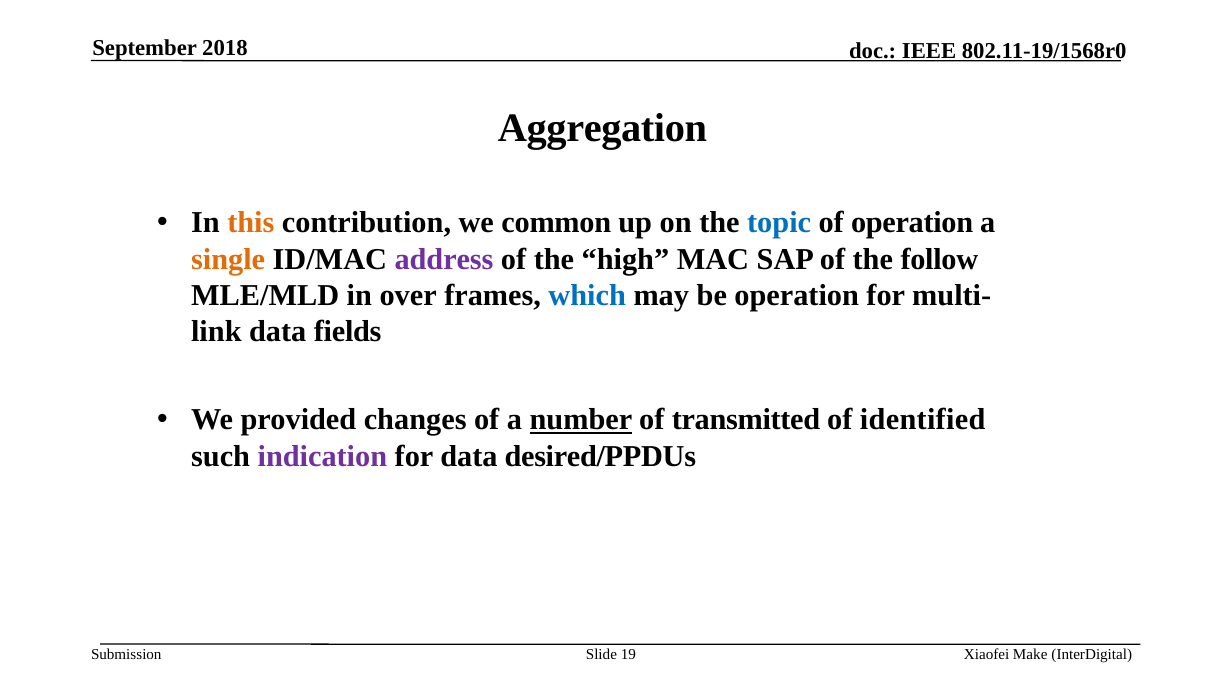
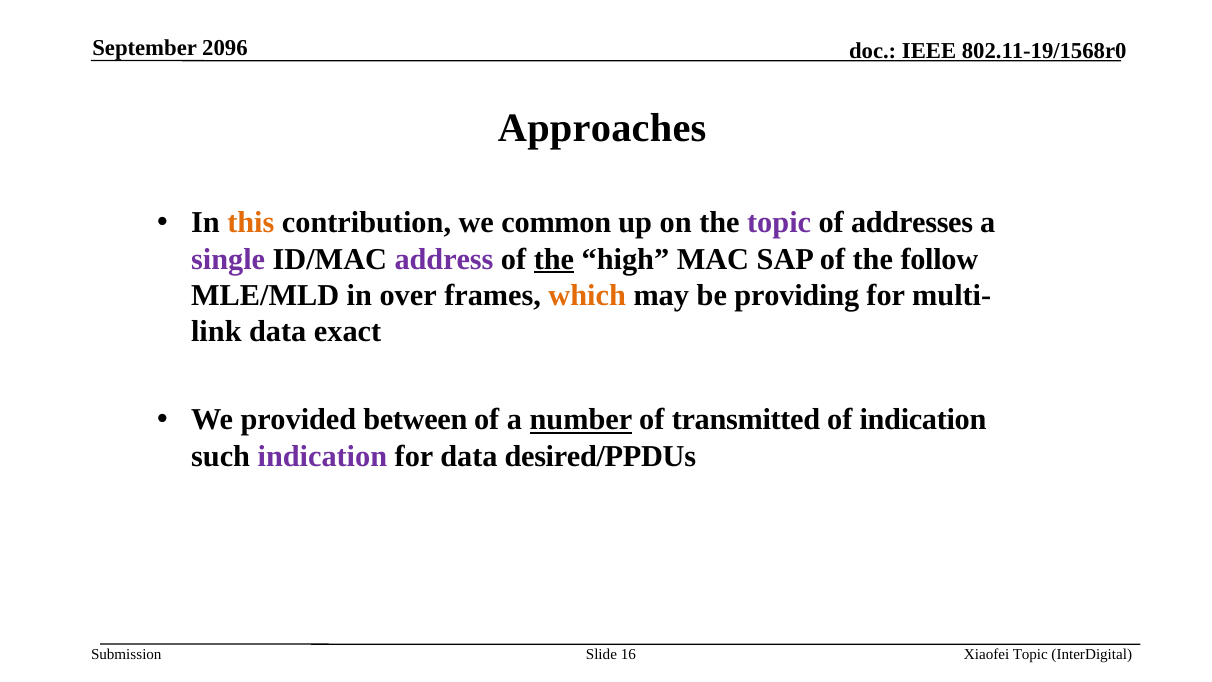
2018: 2018 -> 2096 (225, 48)
Aggregation: Aggregation -> Approaches (602, 128)
topic colour: blue -> purple (779, 223)
of operation: operation -> addresses (912, 223)
single colour: orange -> purple (228, 259)
the underline: none -> present (554, 259)
which colour: blue -> orange (587, 295)
be operation: operation -> providing (797, 295)
fields: fields -> exact (348, 332)
changes: changes -> between (415, 420)
of identified: identified -> indication (923, 420)
19: 19 -> 16 (628, 654)
Xiaofei Make: Make -> Topic (1030, 654)
